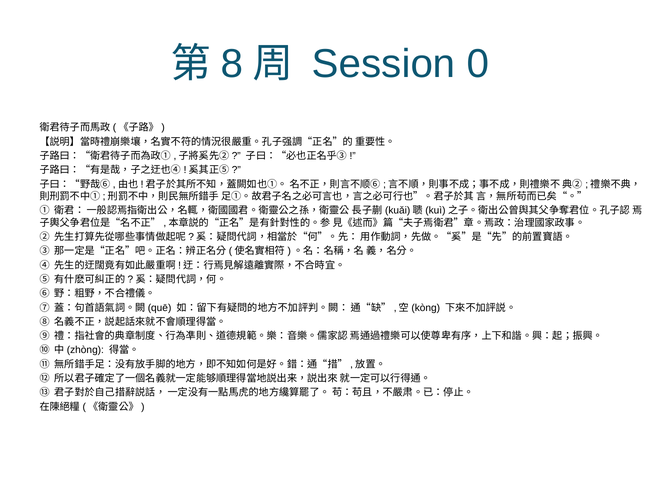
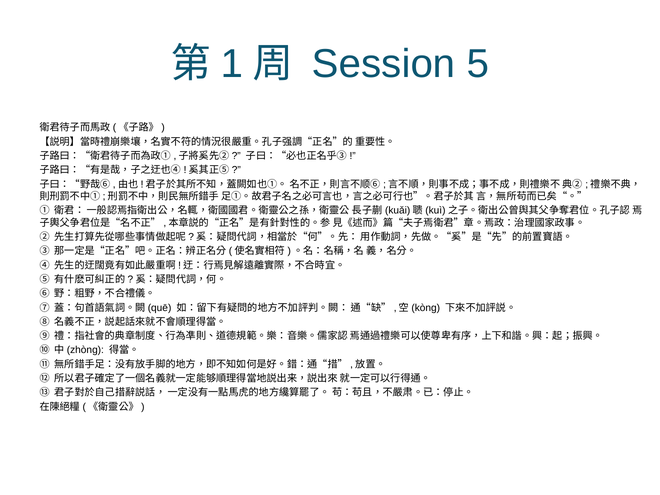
8: 8 -> 1 (232, 64)
0: 0 -> 5 (478, 64)
